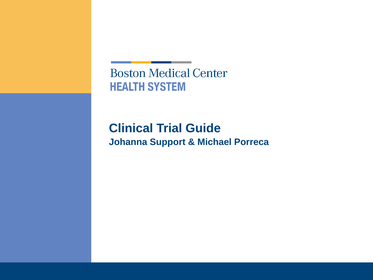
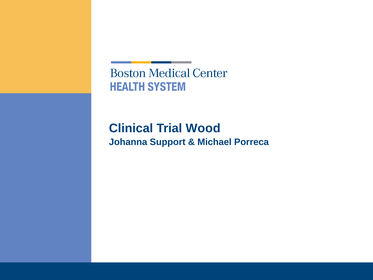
Guide: Guide -> Wood (203, 128)
